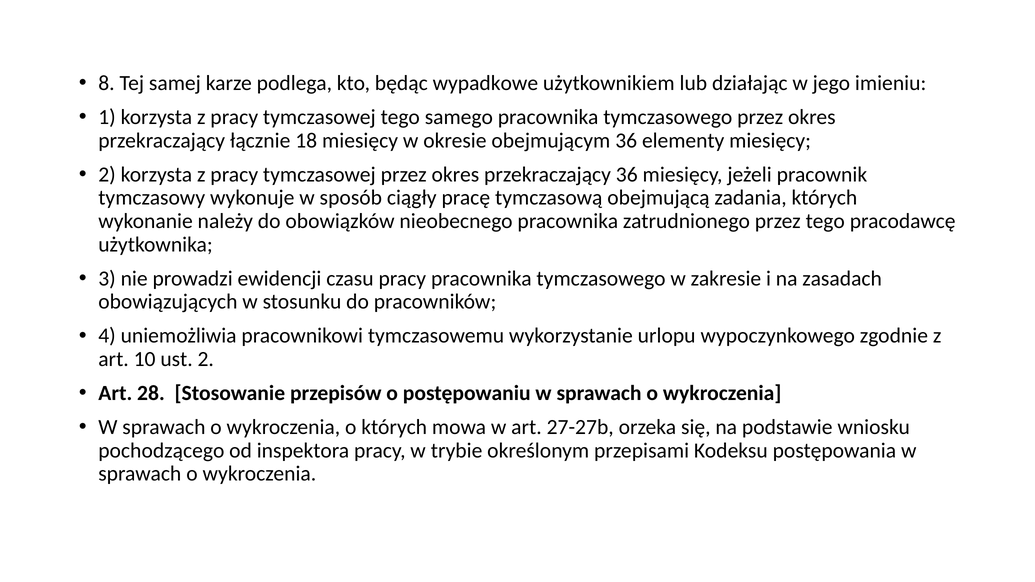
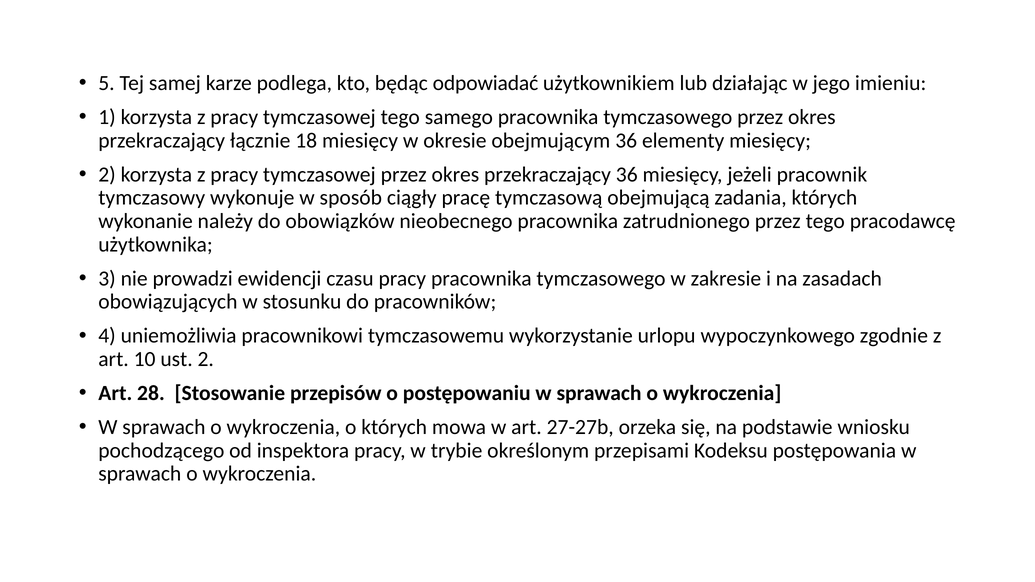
8: 8 -> 5 (106, 83)
wypadkowe: wypadkowe -> odpowiadać (485, 83)
